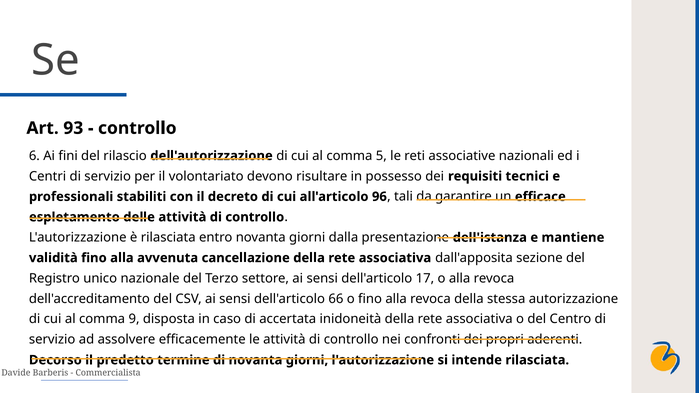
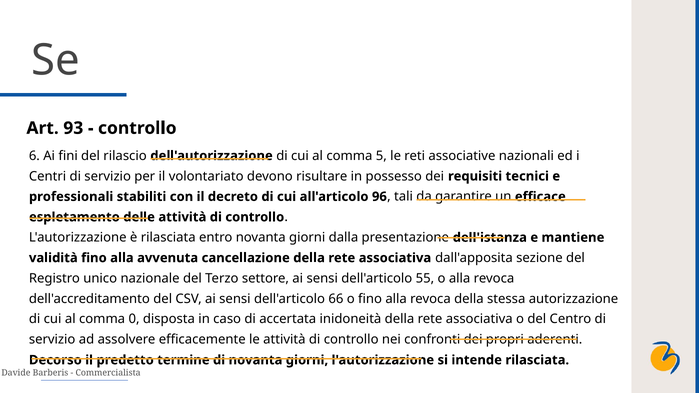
17: 17 -> 55 (425, 278)
9: 9 -> 0 (134, 319)
